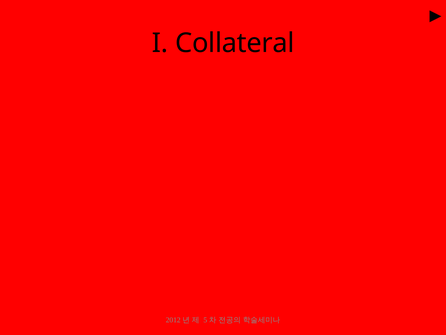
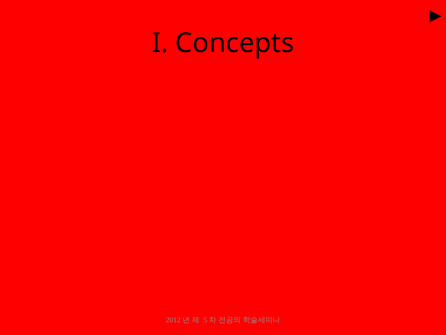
Collateral: Collateral -> Concepts (235, 43)
